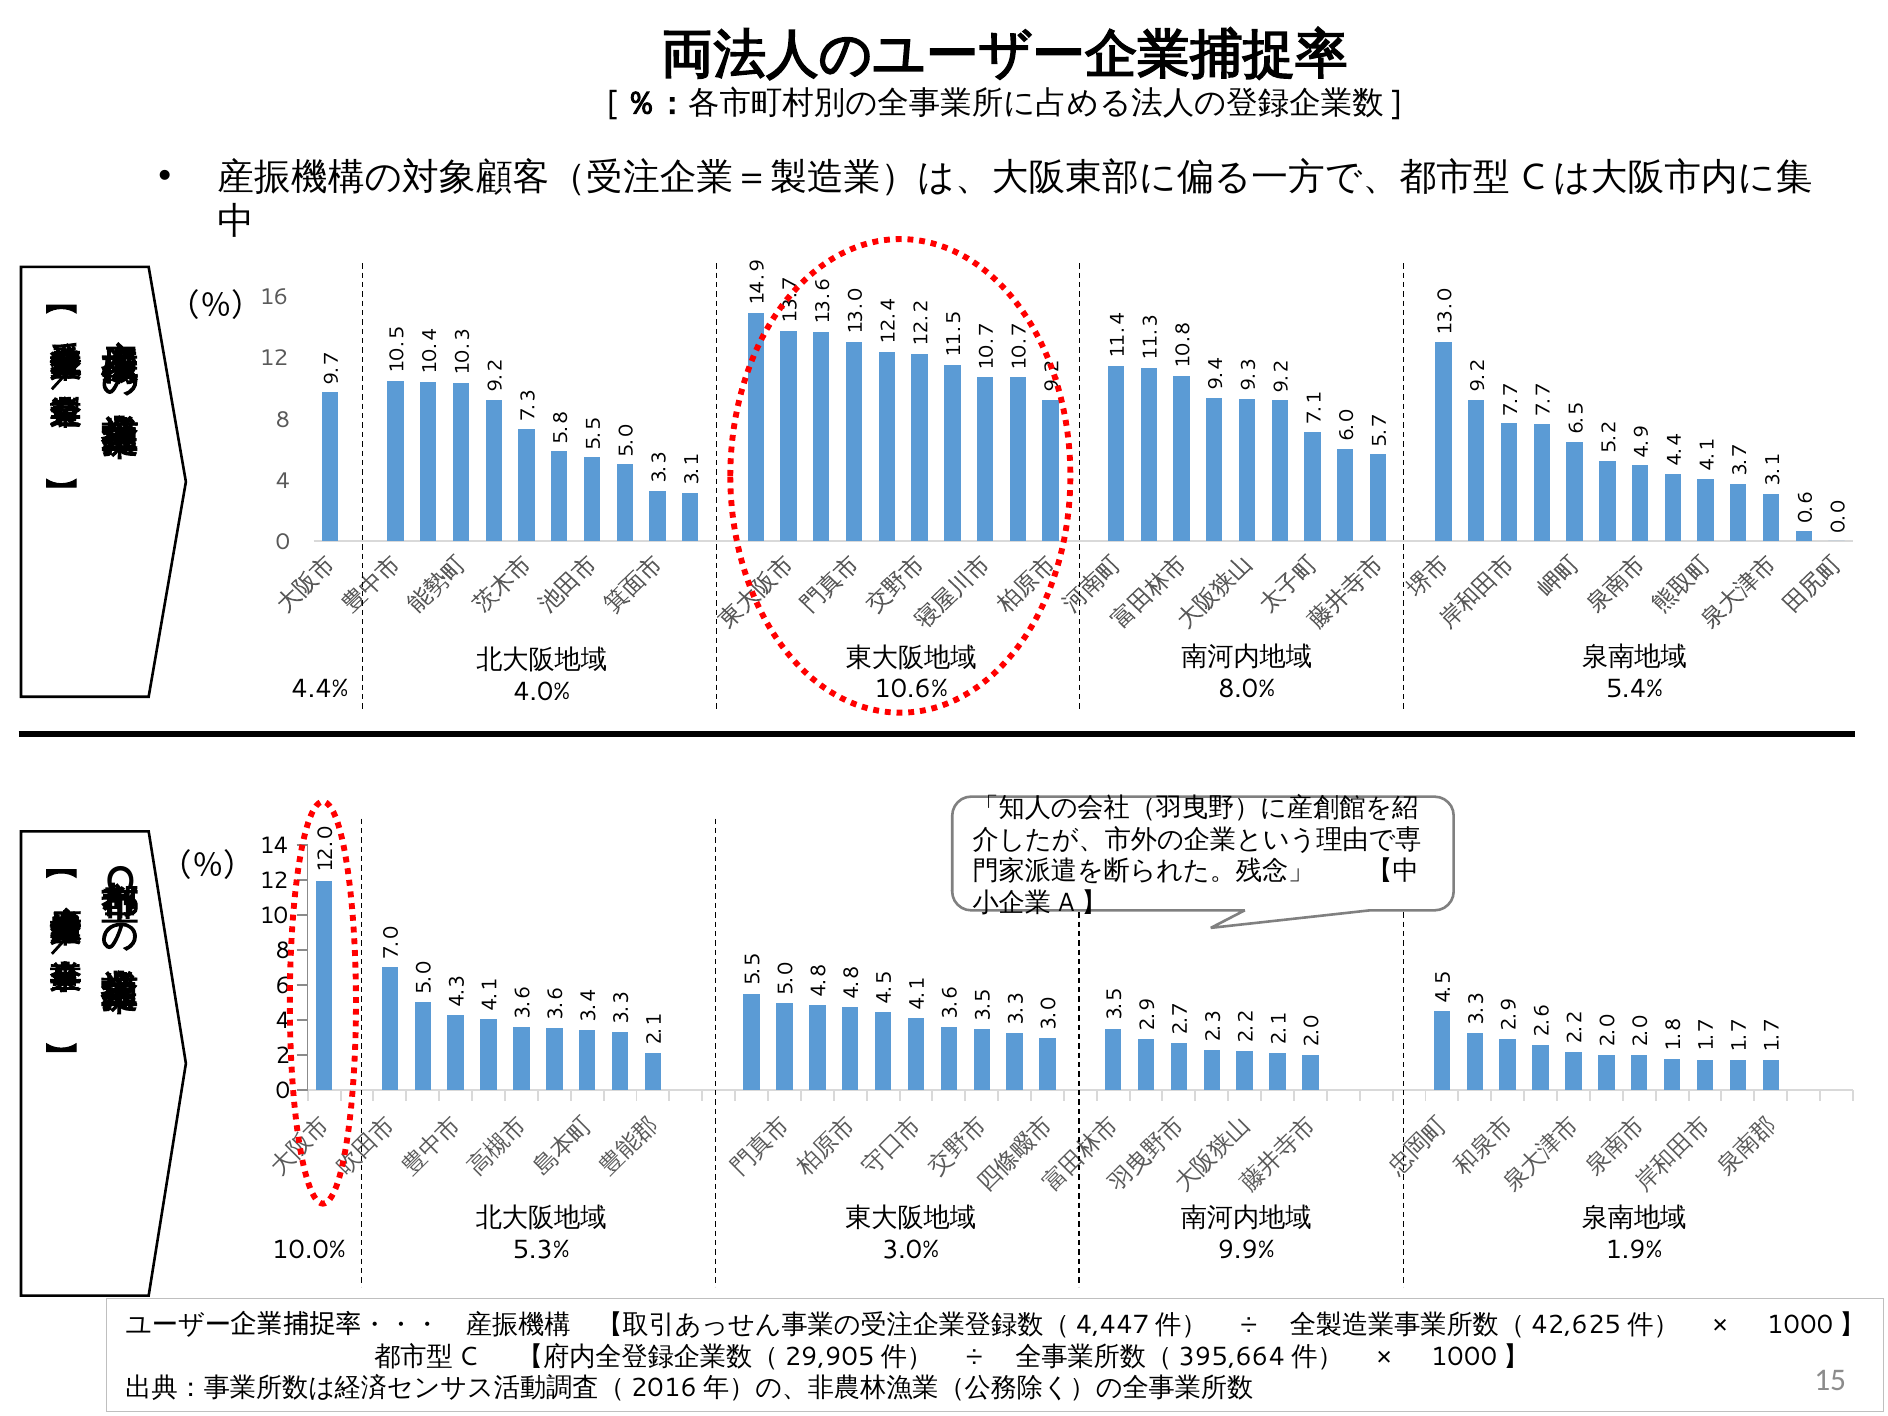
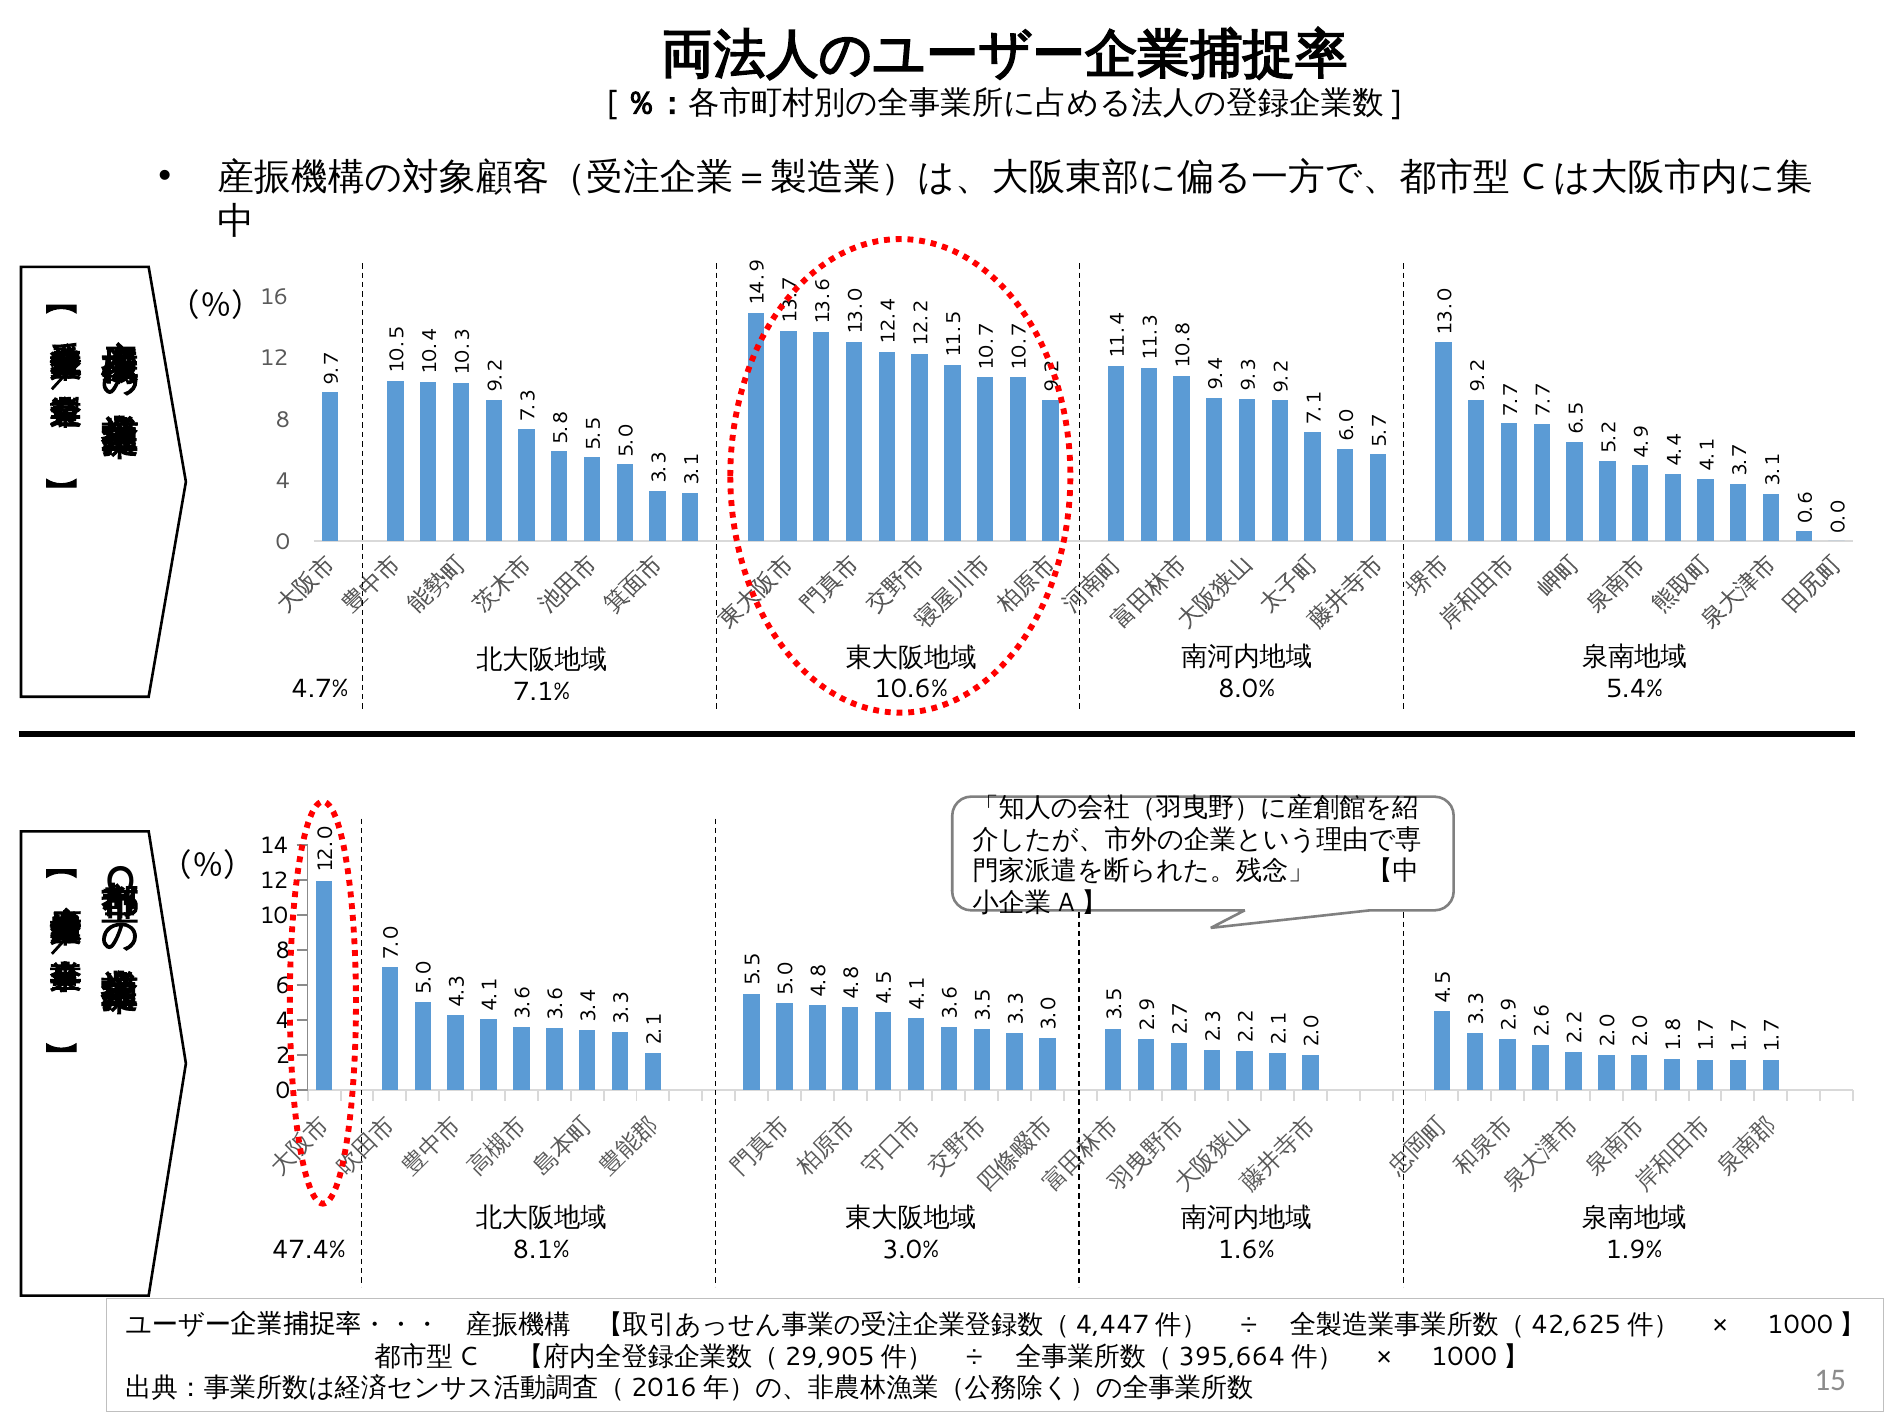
4.4%: 4.4% -> 4.7% (320, 689)
4.0%: 4.0% -> 7.1% (542, 691)
5.3%: 5.3% -> 8.1% (541, 1249)
9.9%: 9.9% -> 1.6% (1246, 1249)
10.0%: 10.0% -> 47.4% (309, 1250)
